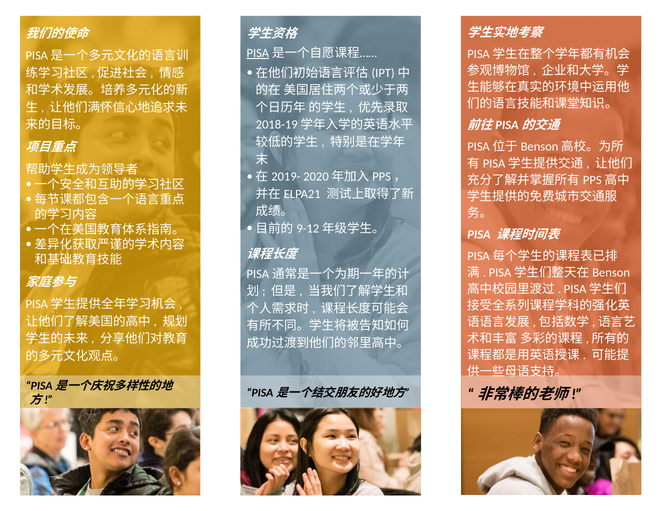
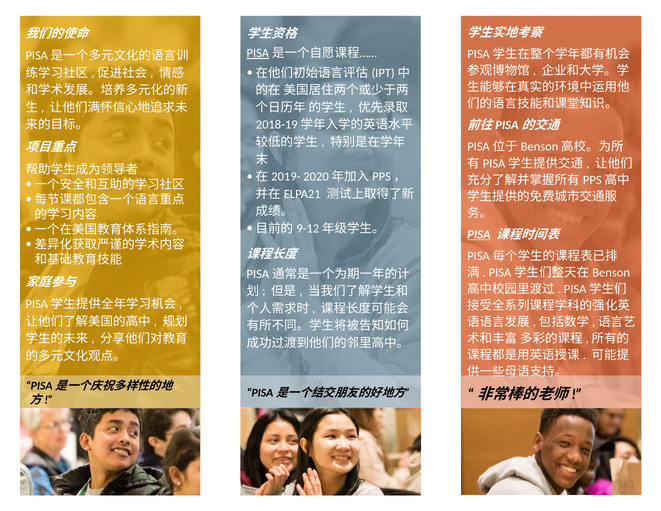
PISA underline: none -> present (479, 234)
